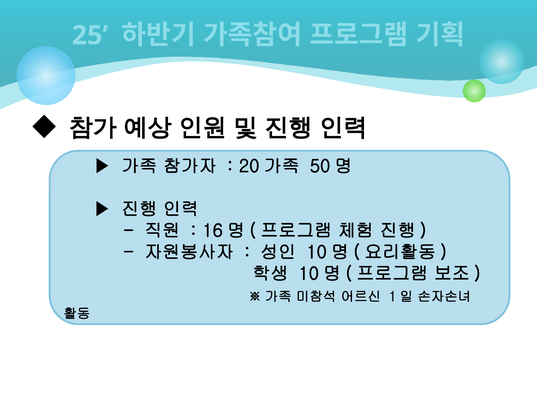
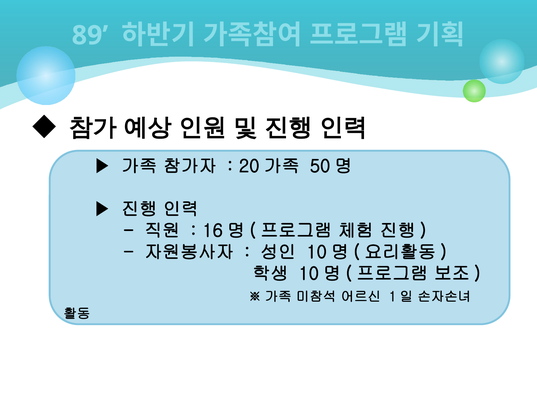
25: 25 -> 89 (90, 35)
